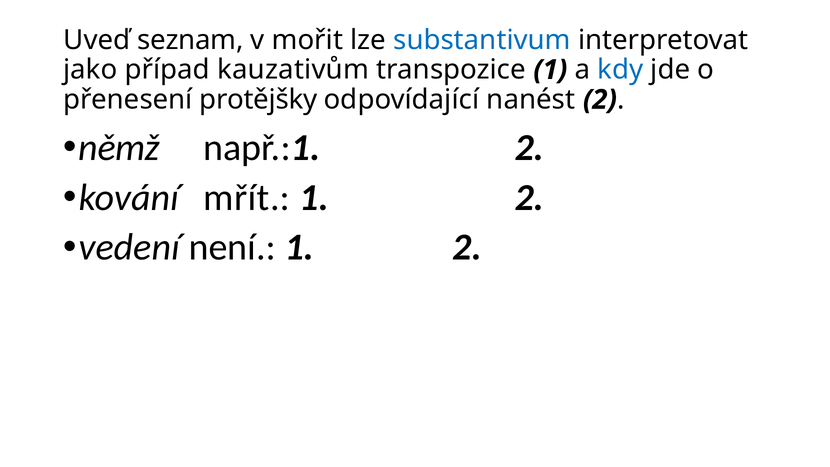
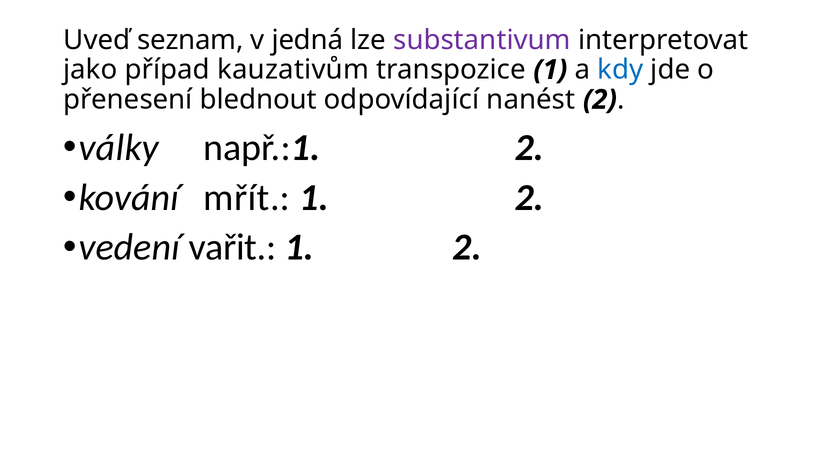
mořit: mořit -> jedná (307, 40)
substantivum colour: blue -> purple (482, 40)
protějšky: protějšky -> blednout (258, 100)
němž: němž -> války (119, 148)
není: není -> vařit (232, 247)
